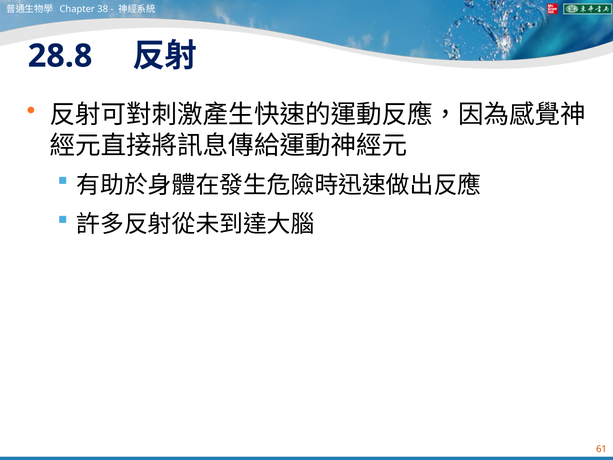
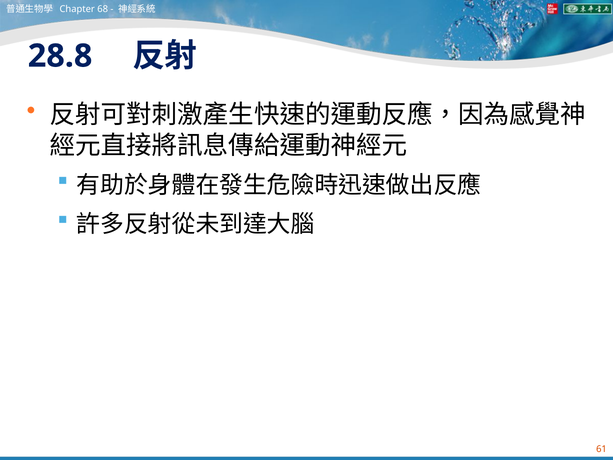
38: 38 -> 68 (103, 9)
